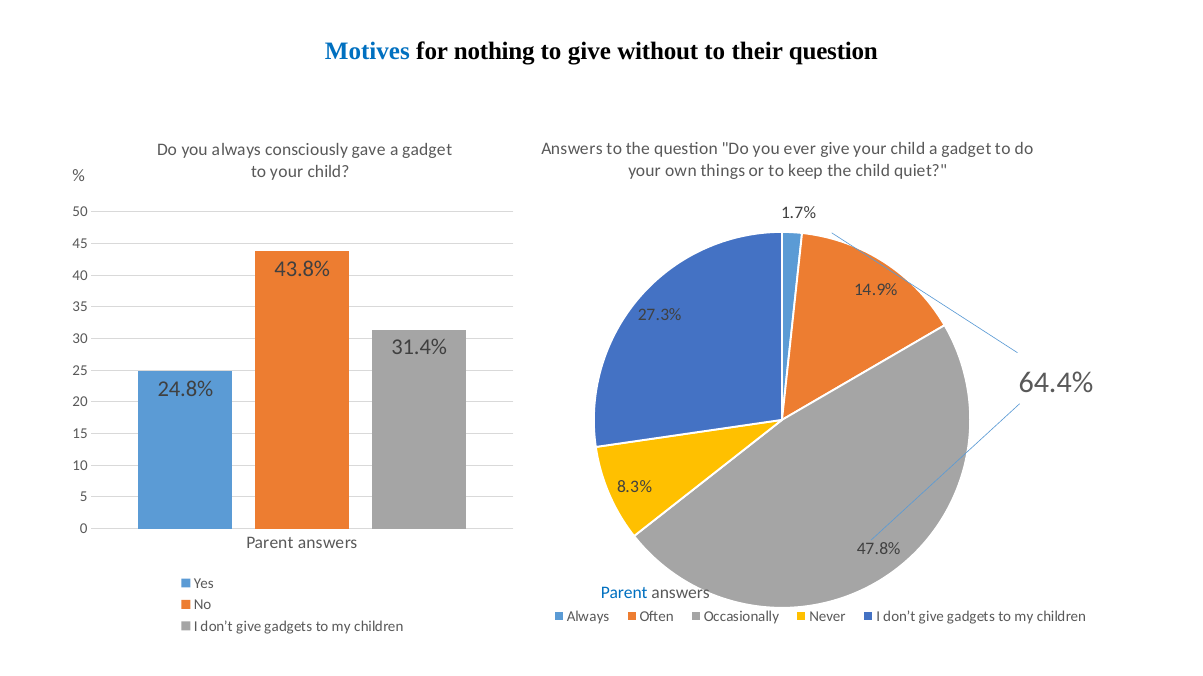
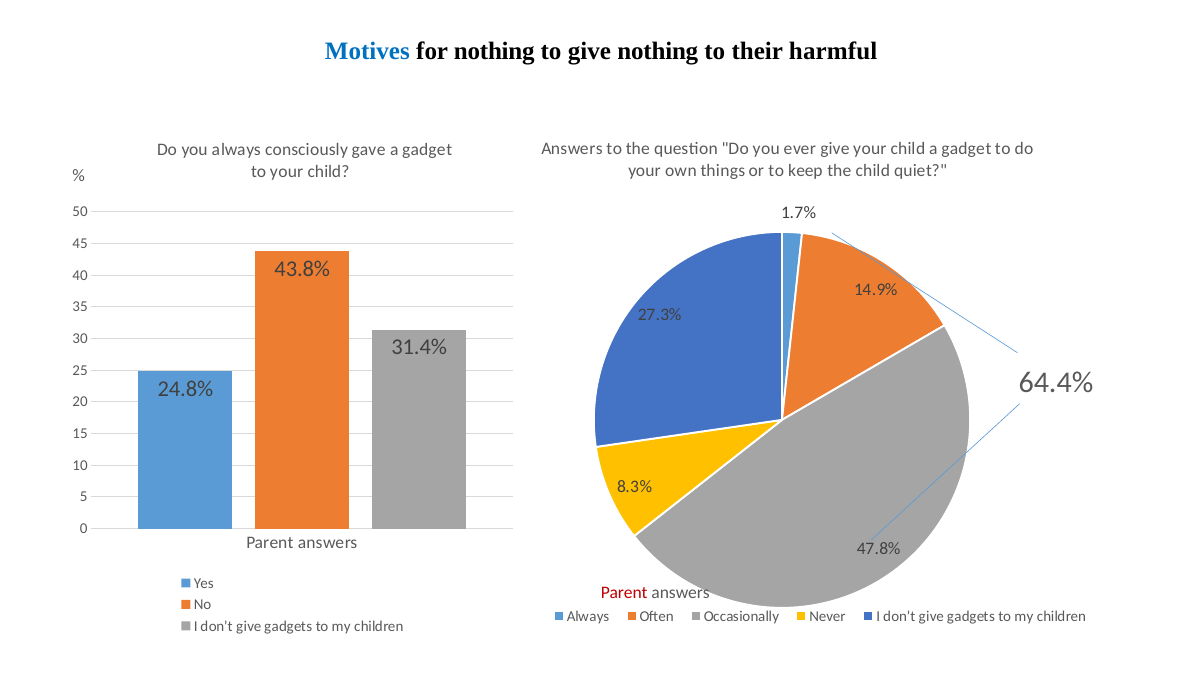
give without: without -> nothing (658, 51)
their question: question -> harmful (833, 51)
Parent colour: blue -> red (624, 593)
